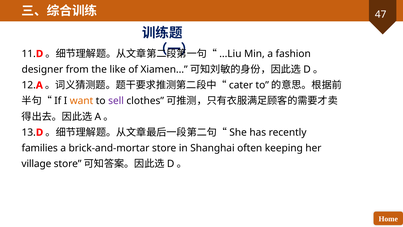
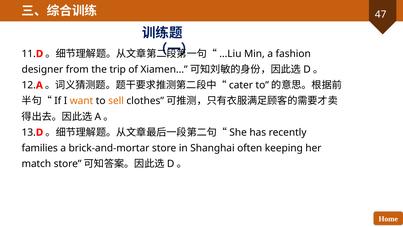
like: like -> trip (118, 69)
sell colour: purple -> orange (116, 101)
village: village -> match (36, 164)
